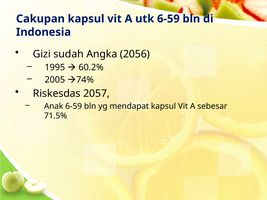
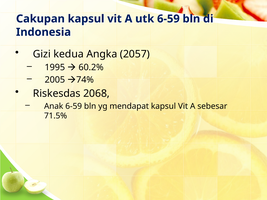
sudah: sudah -> kedua (69, 54)
2056: 2056 -> 2057 (135, 54)
2057: 2057 -> 2068 (96, 94)
